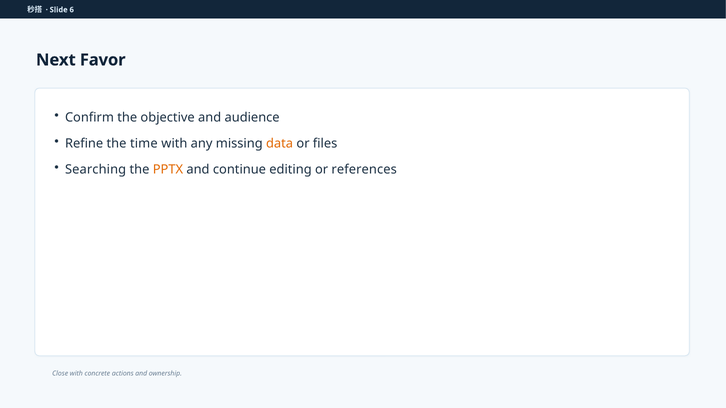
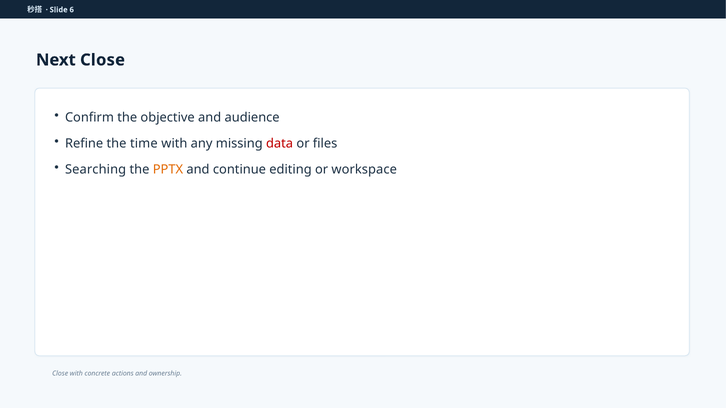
Next Favor: Favor -> Close (103, 60)
data colour: orange -> red (280, 144)
references: references -> workspace (364, 170)
